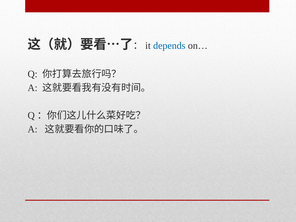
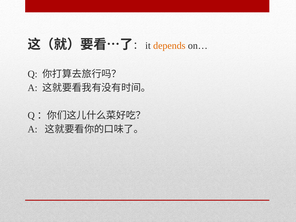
depends colour: blue -> orange (169, 46)
